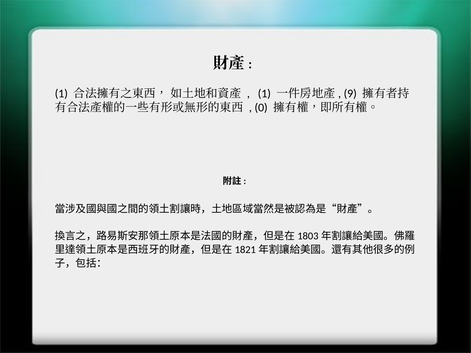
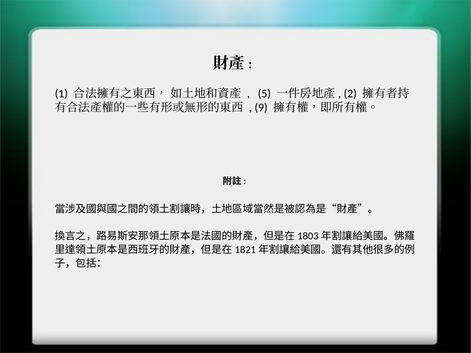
1: 1 -> 5 (264, 94)
9: 9 -> 2 (350, 94)
0: 0 -> 9 (261, 108)
